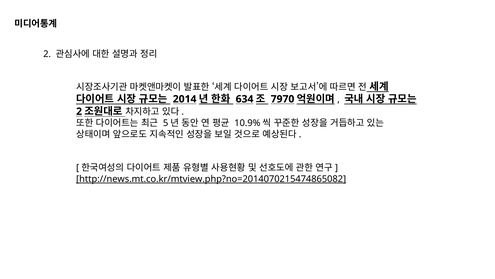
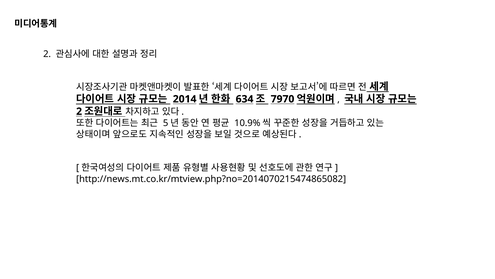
http://news.mt.co.kr/mtview.php?no=2014070215474865082 underline: present -> none (211, 179)
